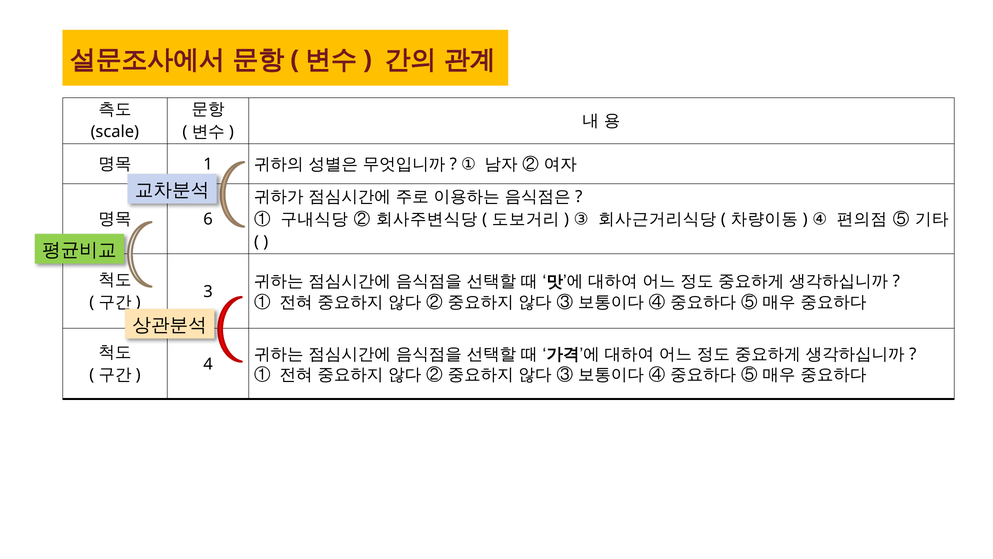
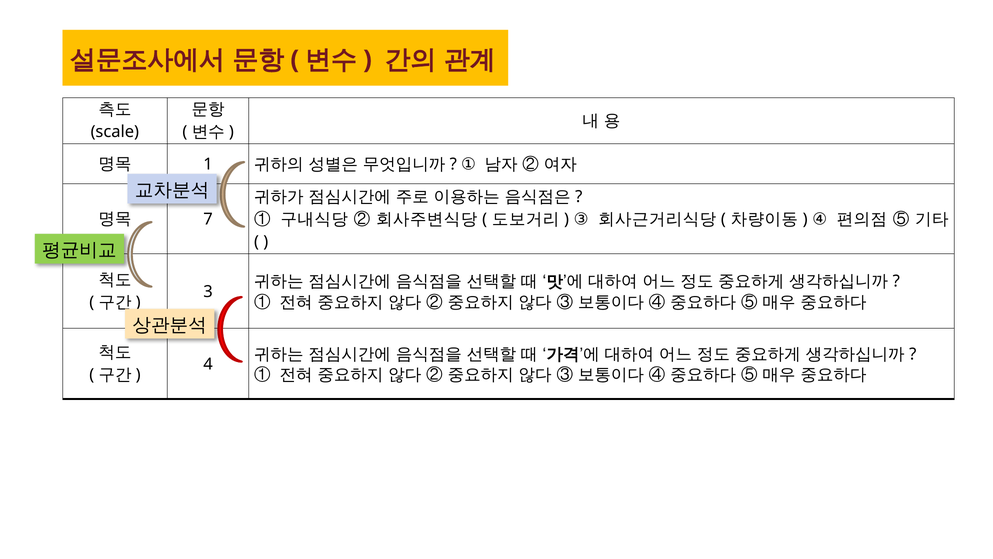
6: 6 -> 7 (208, 219)
